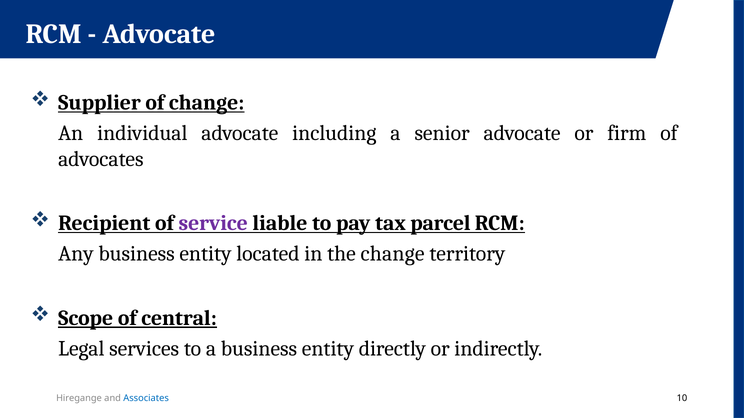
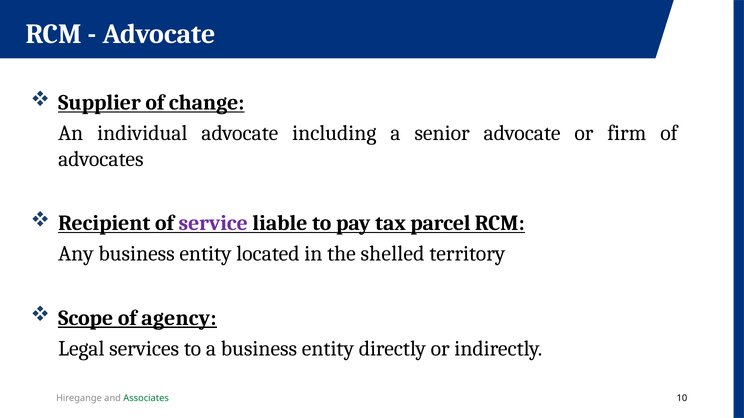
the change: change -> shelled (393, 254)
central: central -> agency (179, 318)
Associates colour: blue -> green (146, 399)
